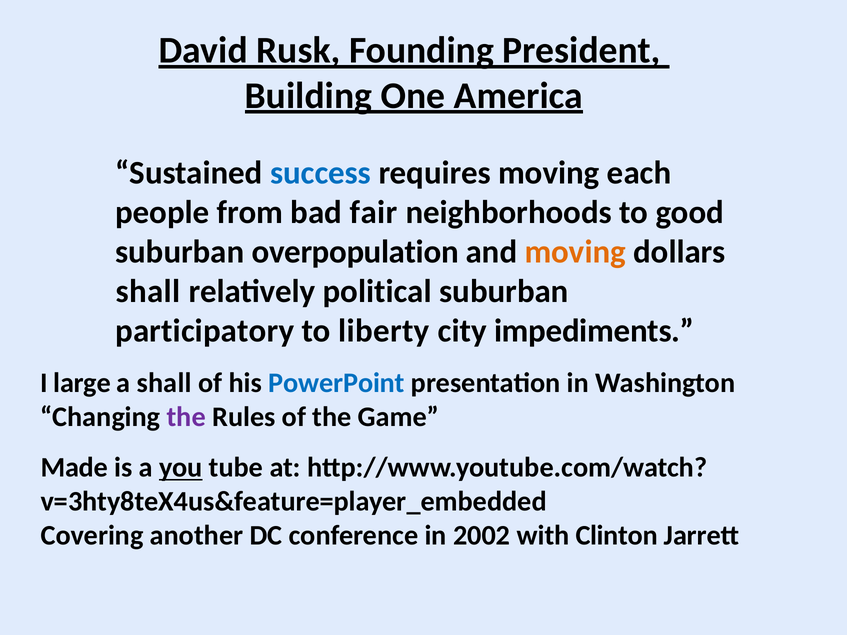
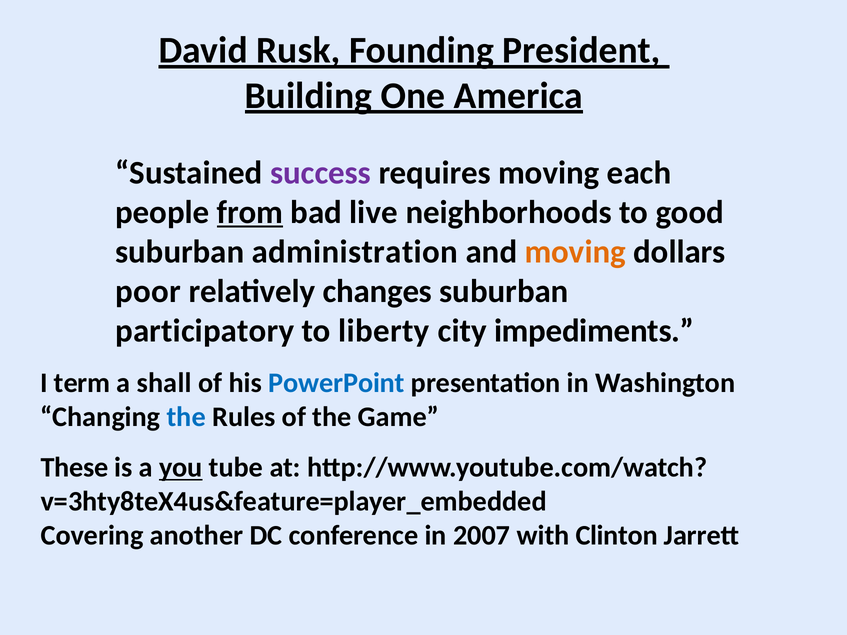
success colour: blue -> purple (321, 173)
from underline: none -> present (250, 212)
fair: fair -> live (374, 212)
overpopulation: overpopulation -> administration (355, 252)
shall: shall -> poor (148, 291)
political: political -> changes (377, 291)
large: large -> term (82, 383)
the colour: purple -> blue (186, 417)
Made: Made -> These (74, 468)
2002: 2002 -> 2007 (482, 535)
